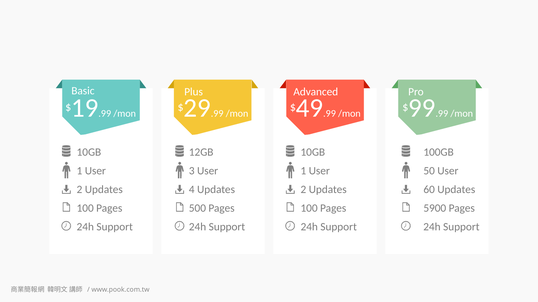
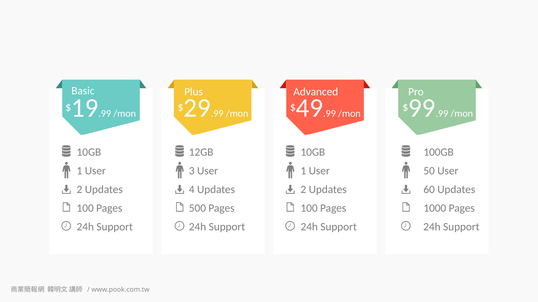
5900: 5900 -> 1000 (435, 209)
